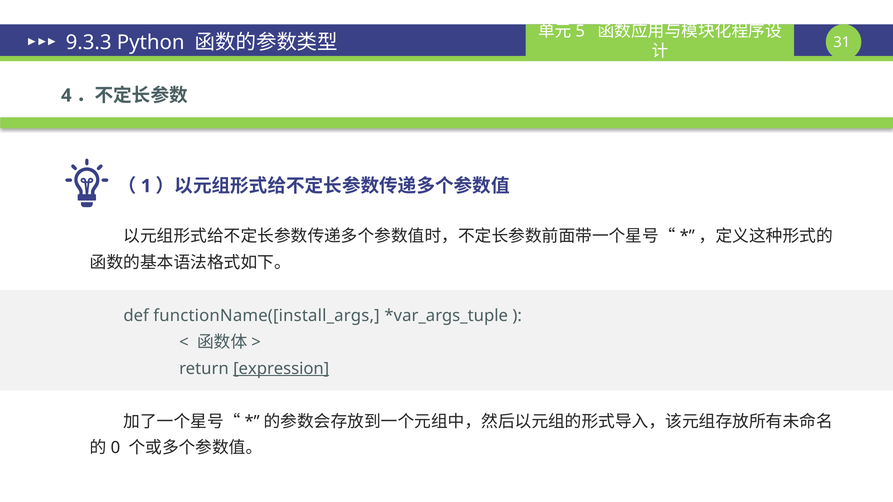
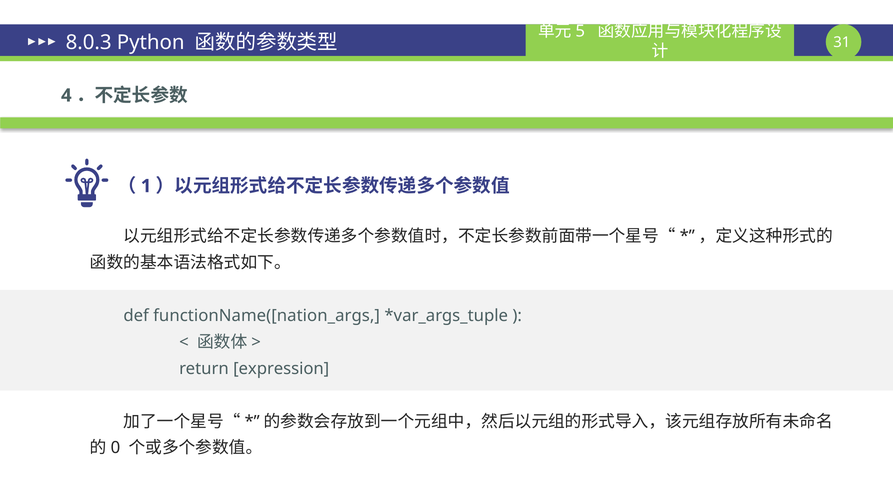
9.3.3: 9.3.3 -> 8.0.3 (89, 43)
functionName([install_args: functionName([install_args -> functionName([nation_args (267, 316)
expression underline: present -> none (281, 369)
